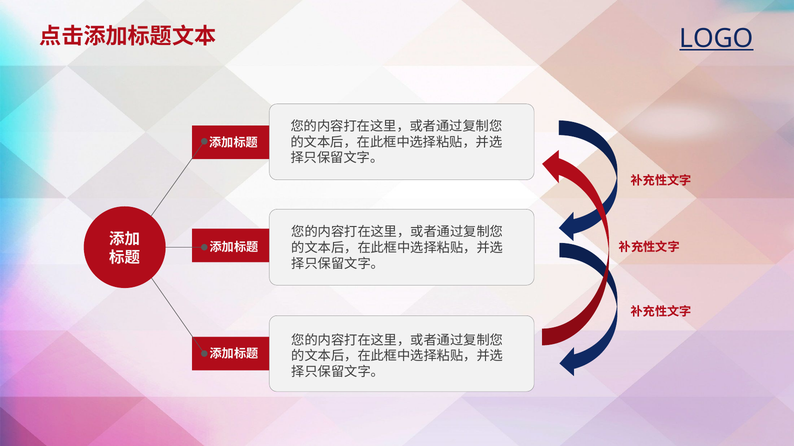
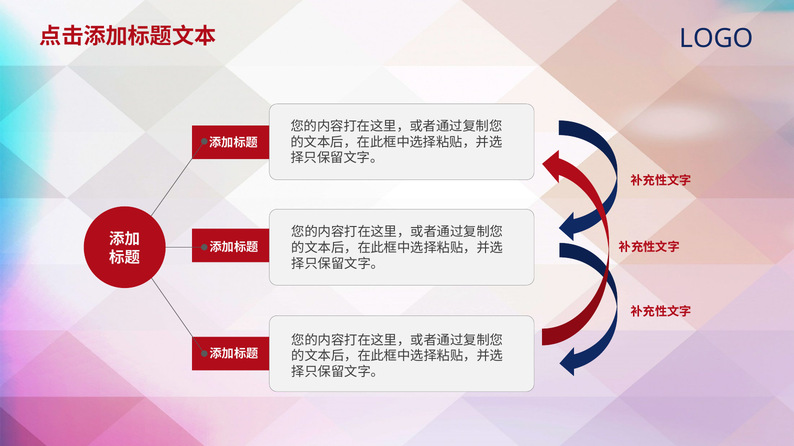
LOGO underline: present -> none (716, 39)
